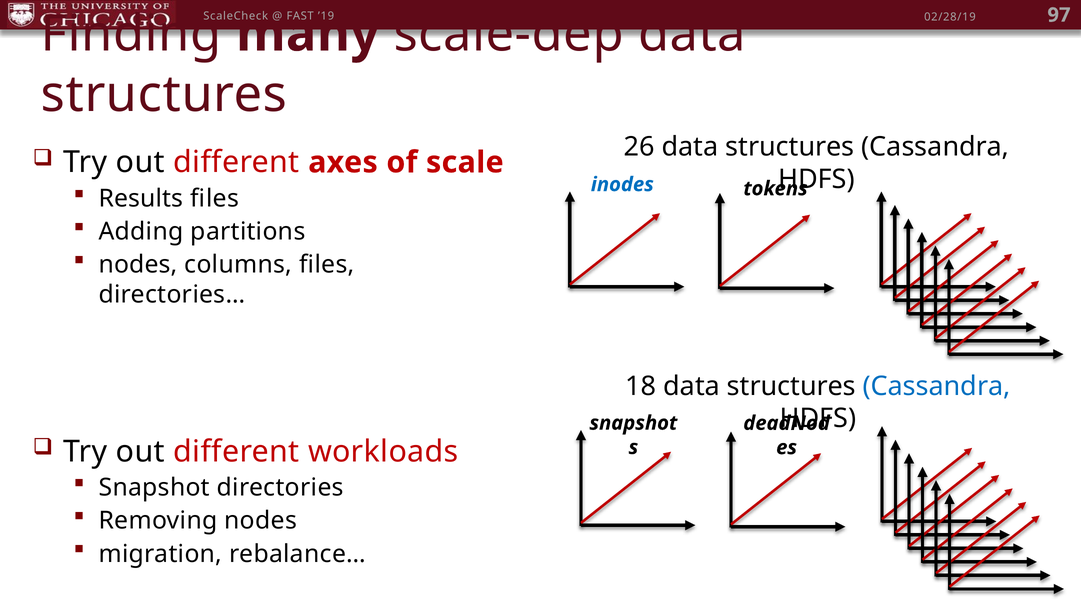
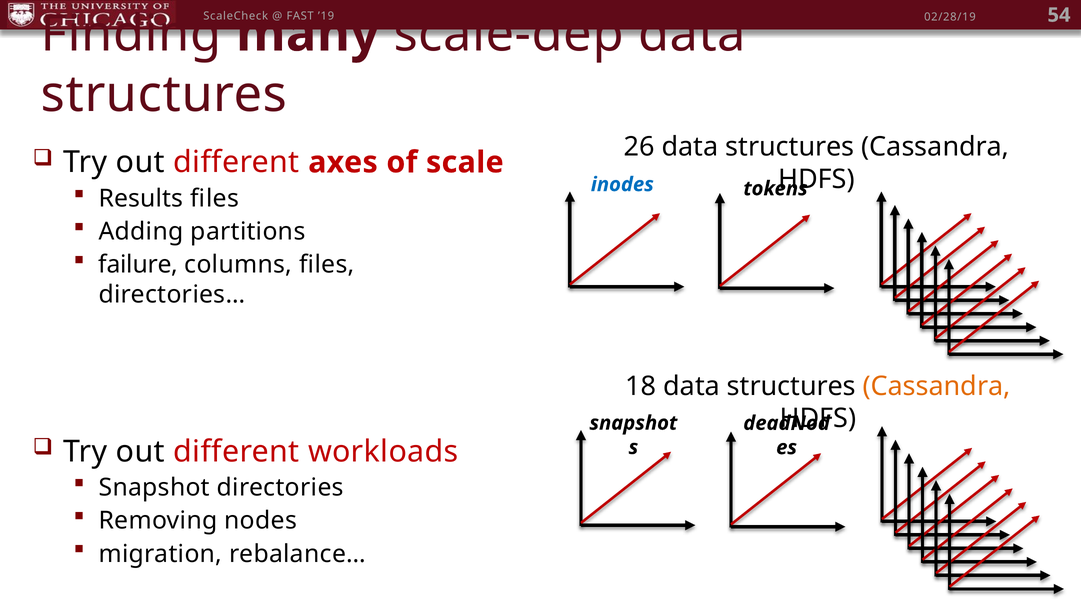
97: 97 -> 54 (1059, 15)
nodes: nodes -> failure (138, 265)
Cassandra colour: blue -> orange (937, 386)
